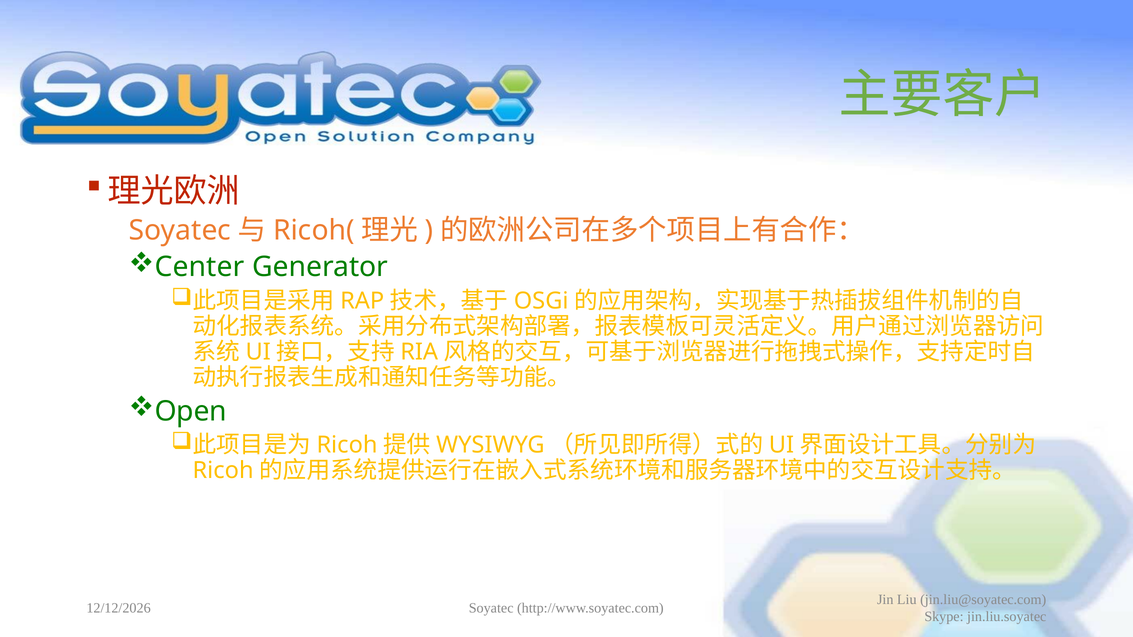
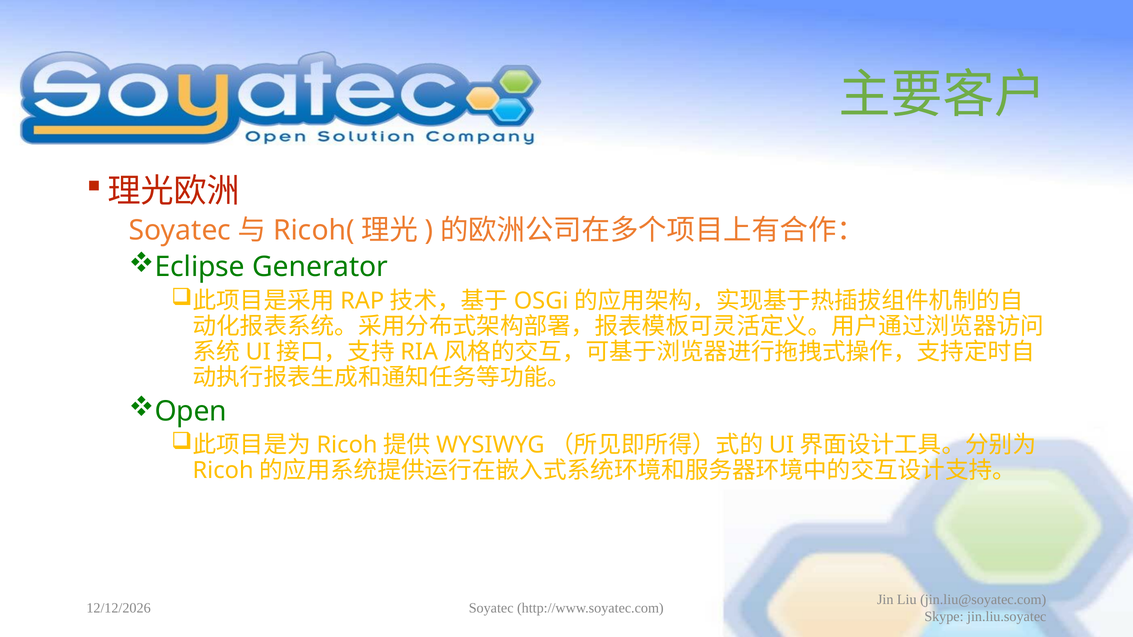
Center: Center -> Eclipse (200, 267)
